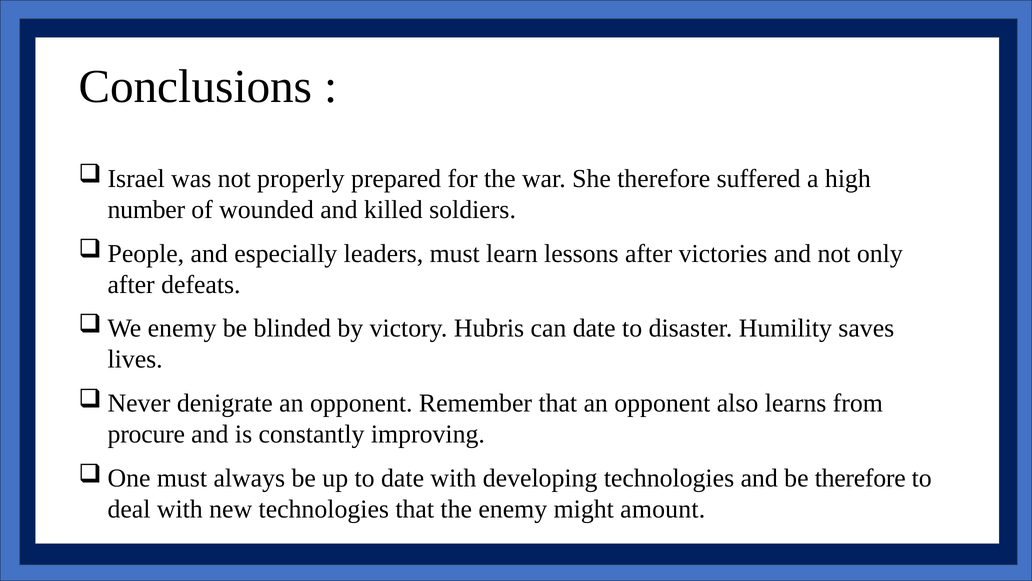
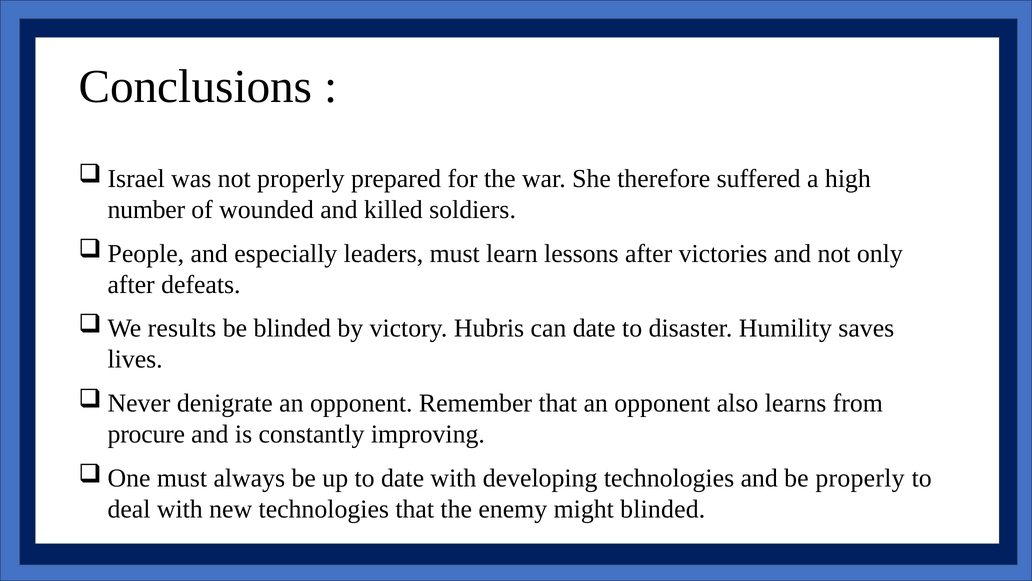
enemy: enemy -> results (182, 328)
be therefore: therefore -> properly (860, 478)
might amount: amount -> blinded (663, 509)
